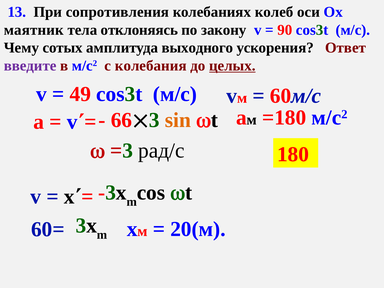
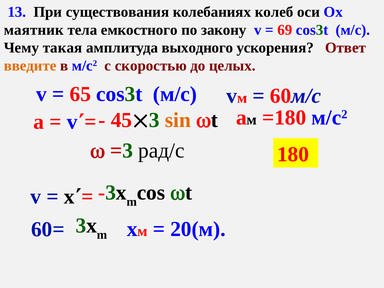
сопротивления: сопротивления -> существования (117, 12)
отклоняясь: отклоняясь -> емкостного (139, 30)
90: 90 -> 69 (285, 30)
сотых: сотых -> такая (63, 48)
введите colour: purple -> orange (30, 66)
колебания: колебания -> скоростью (151, 66)
целых underline: present -> none (232, 66)
49: 49 -> 65 (80, 94)
66: 66 -> 45 (121, 120)
